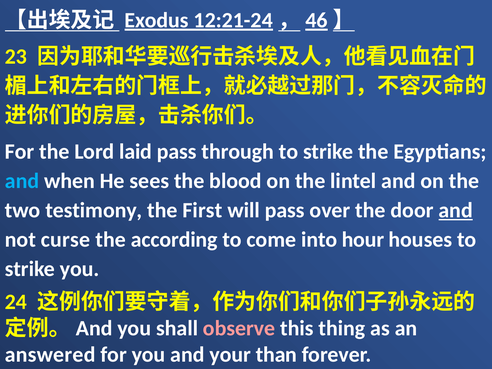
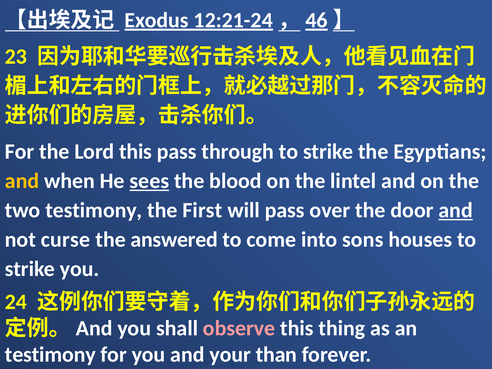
Lord laid: laid -> this (136, 151)
and colour: light blue -> yellow (22, 181)
sees underline: none -> present (149, 181)
according: according -> answered (174, 240)
hour: hour -> sons (363, 240)
answered: answered -> testimony (50, 355)
